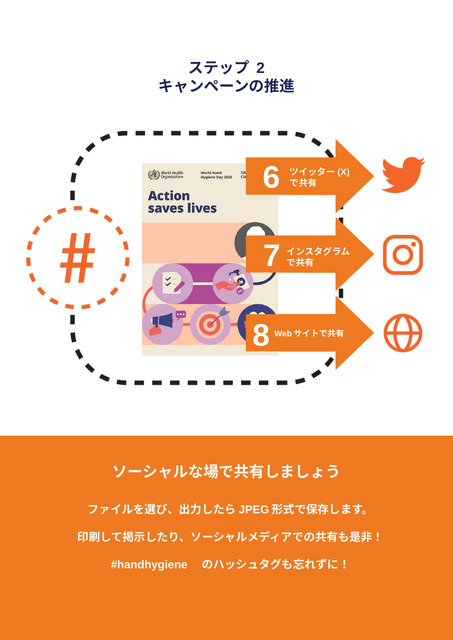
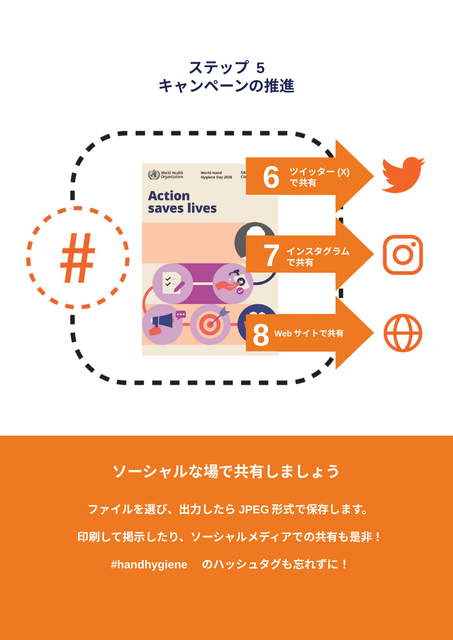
2: 2 -> 5 (261, 68)
